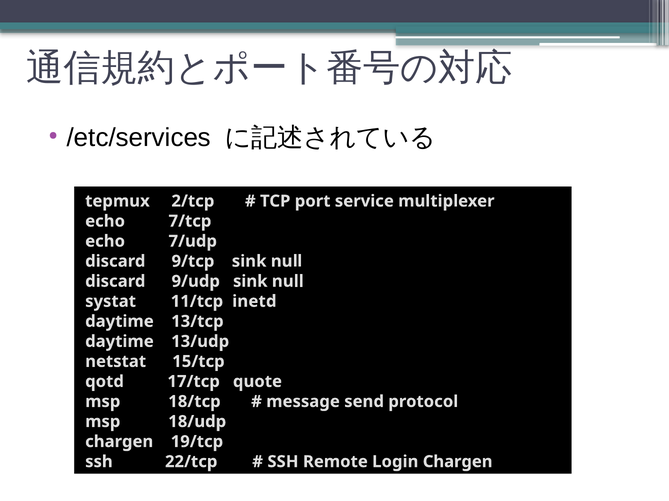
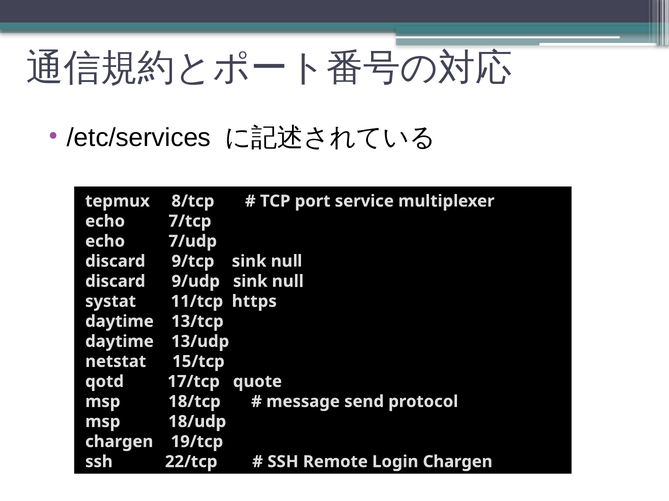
2/tcp: 2/tcp -> 8/tcp (193, 201)
inetd: inetd -> https (254, 302)
